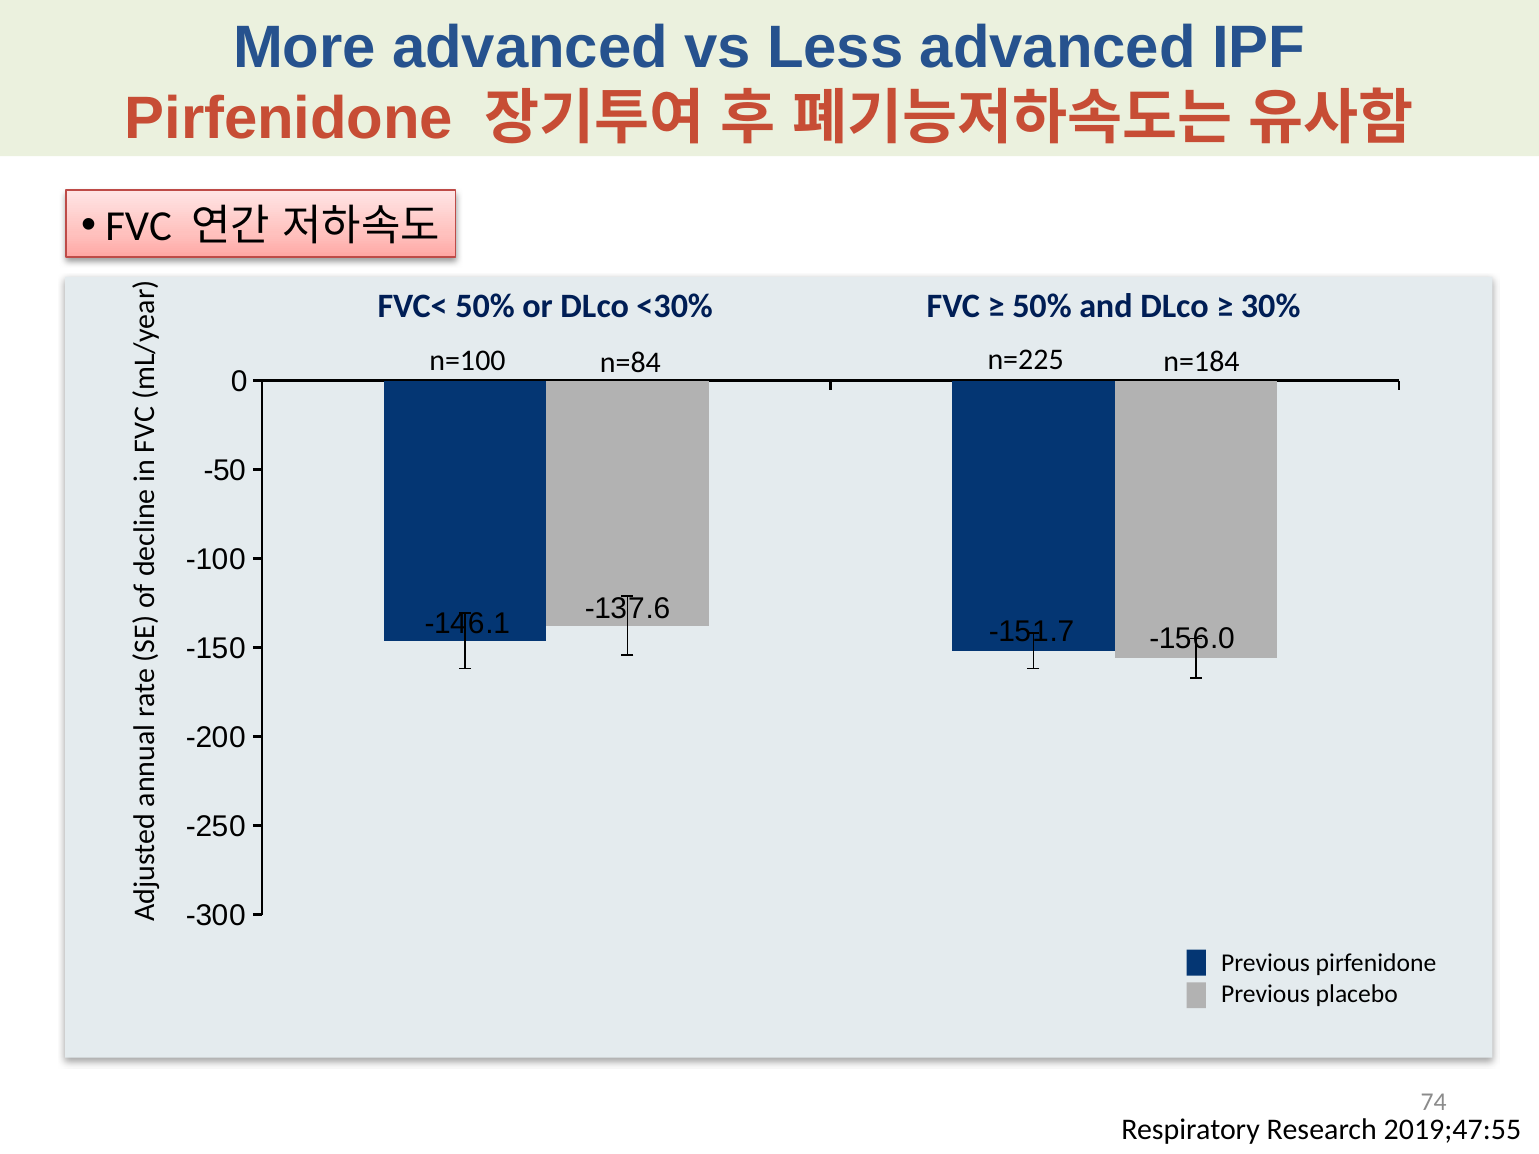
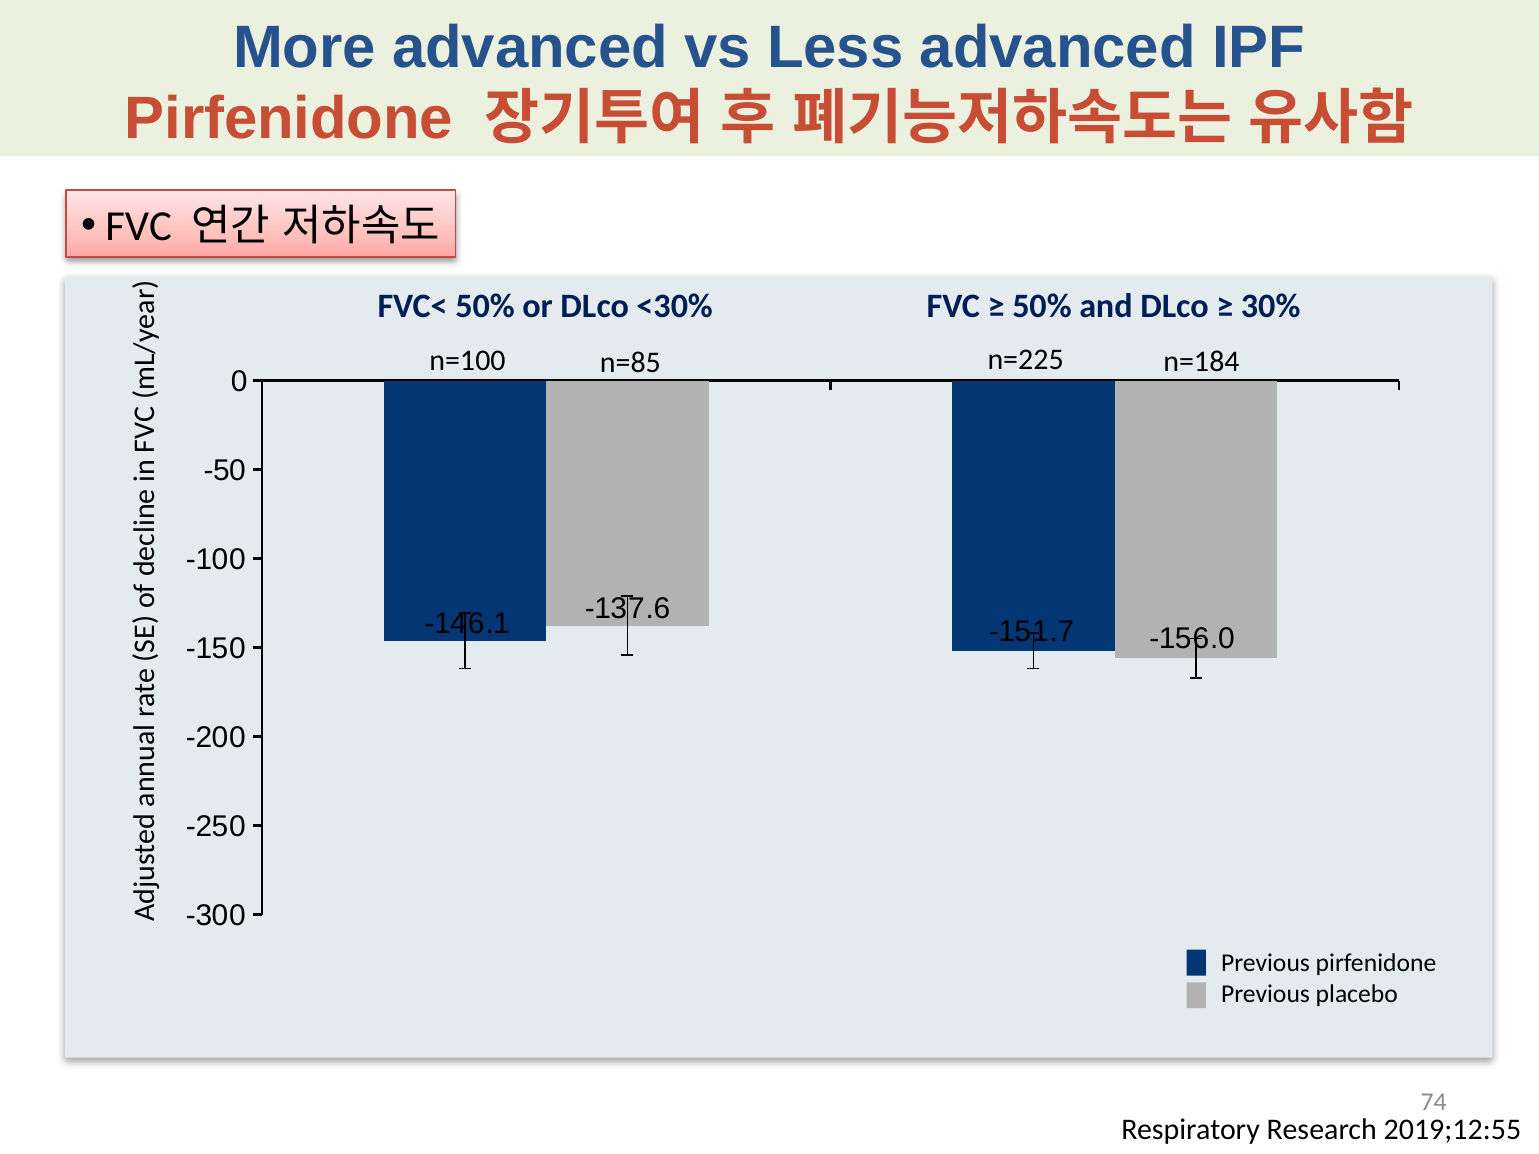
n=84: n=84 -> n=85 (630, 363)
2019;47:55: 2019;47:55 -> 2019;12:55 (1452, 1130)
